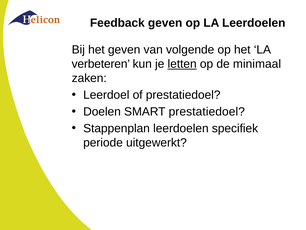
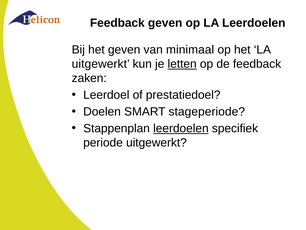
volgende: volgende -> minimaal (190, 50)
verbeteren: verbeteren -> uitgewerkt (101, 64)
de minimaal: minimaal -> feedback (257, 64)
SMART prestatiedoel: prestatiedoel -> stageperiode (207, 111)
leerdoelen underline: none -> present (181, 128)
